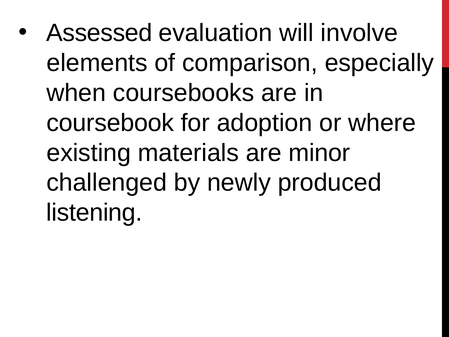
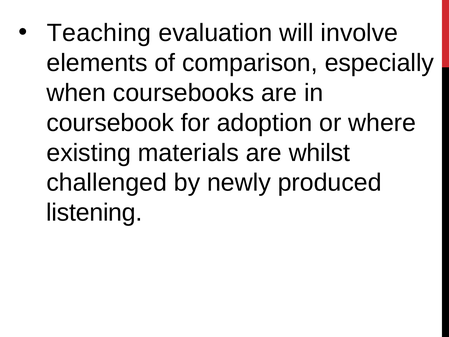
Assessed: Assessed -> Teaching (99, 33)
minor: minor -> whilst (319, 153)
